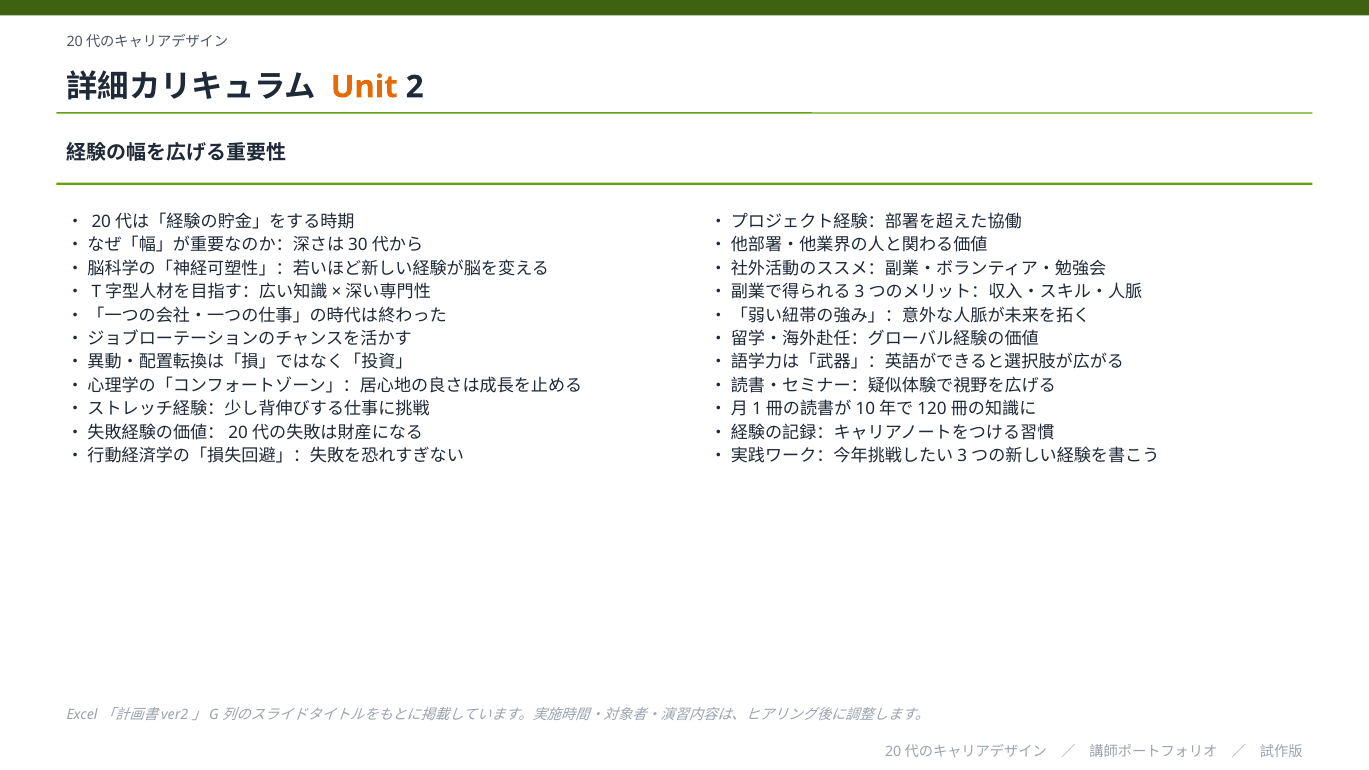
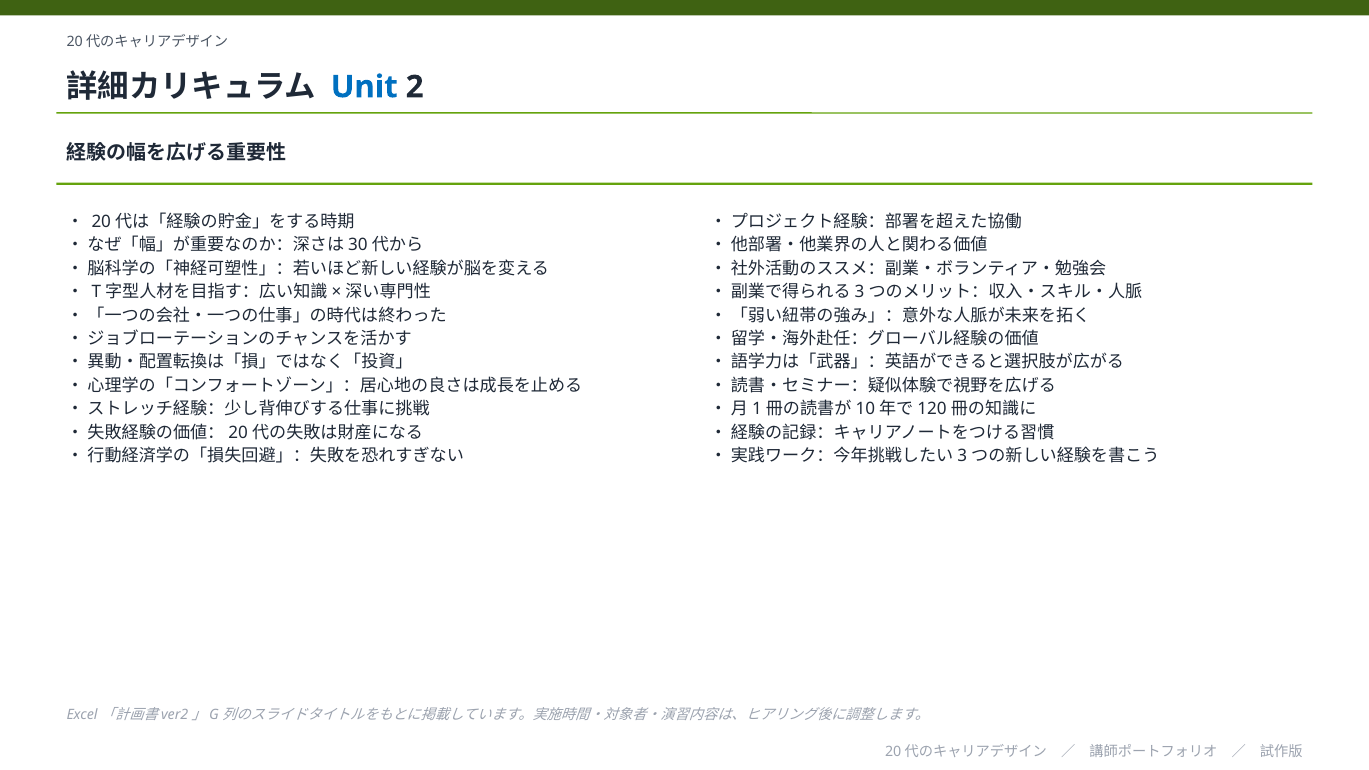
Unit colour: orange -> blue (364, 87)
